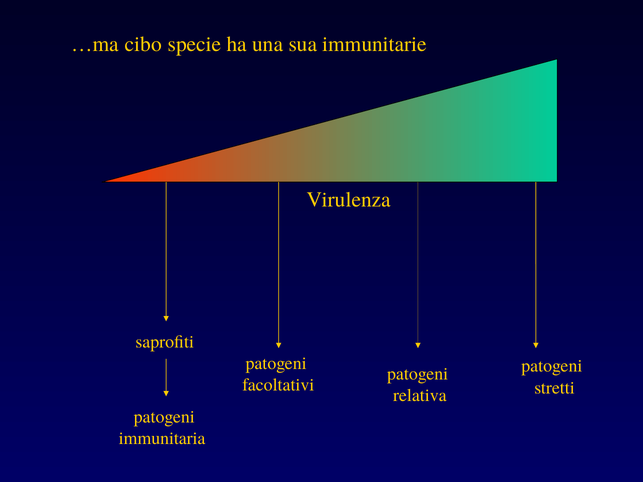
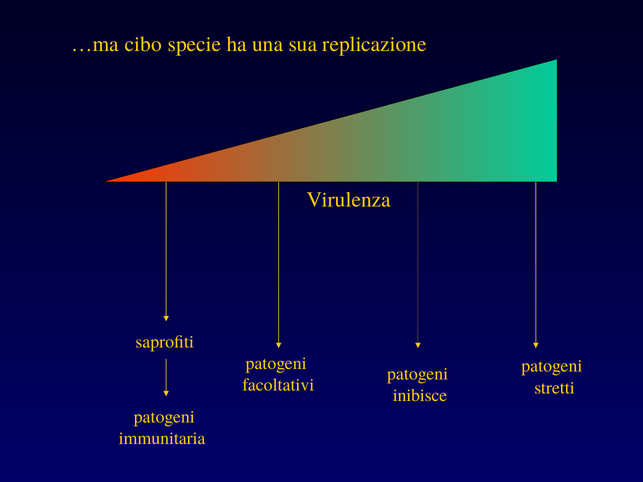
immunitarie: immunitarie -> replicazione (375, 44)
relativa: relativa -> inibisce (420, 396)
